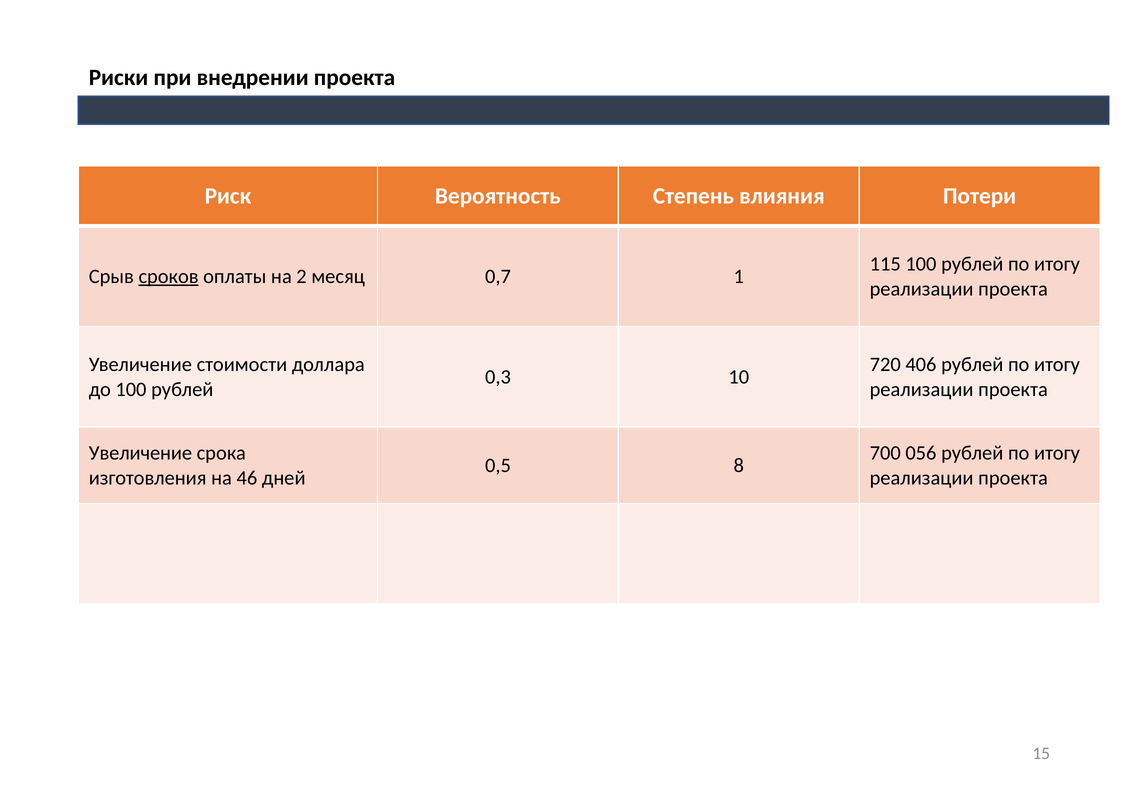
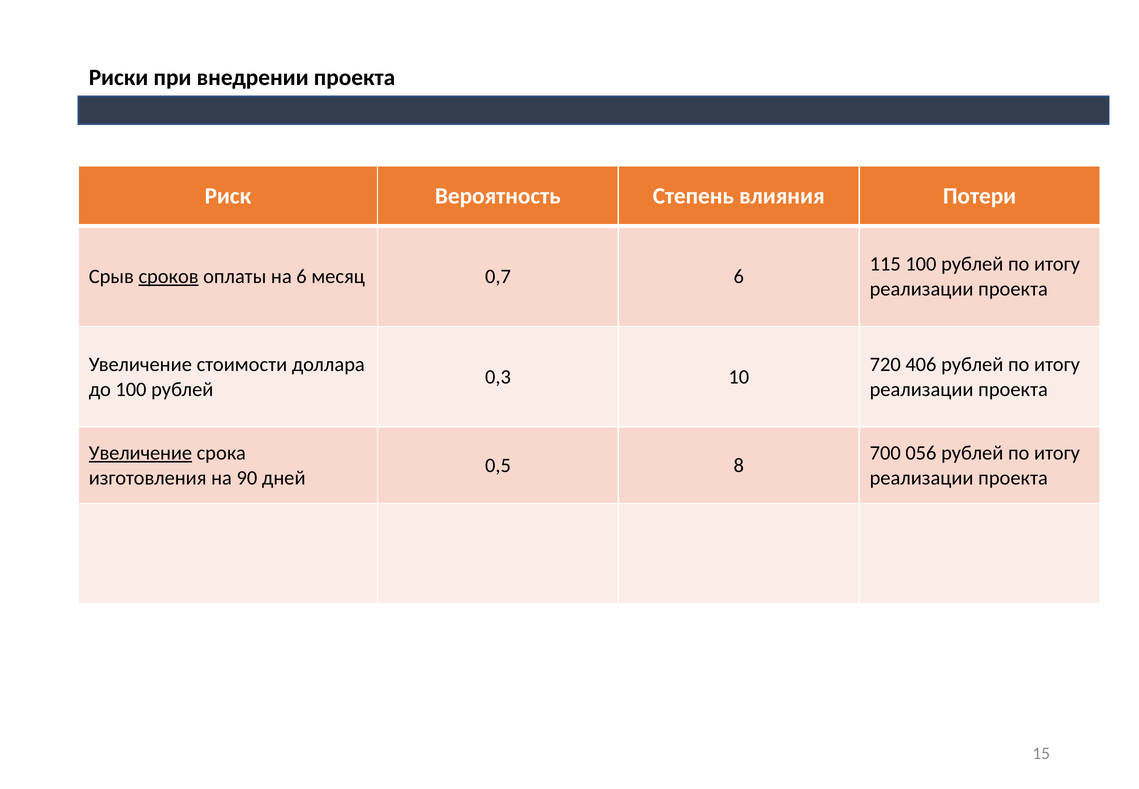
на 2: 2 -> 6 (302, 276)
0,7 1: 1 -> 6 (739, 276)
Увеличение underline: none -> present (140, 453)
46: 46 -> 90 (247, 478)
